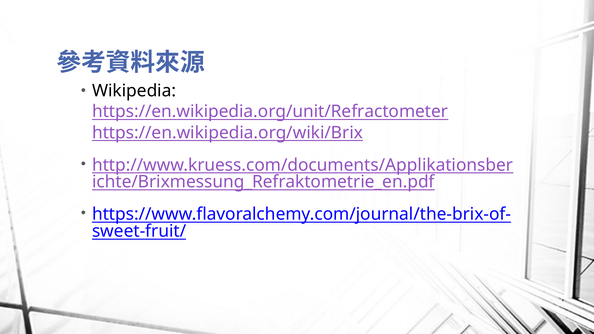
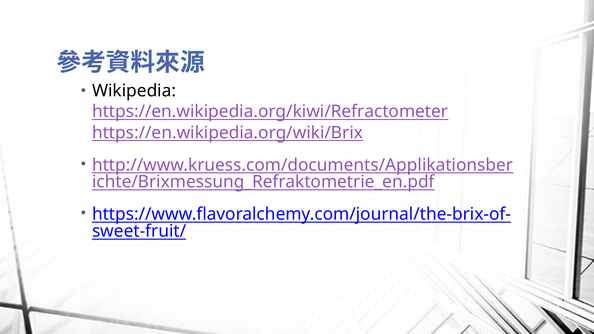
https://en.wikipedia.org/unit/Refractometer: https://en.wikipedia.org/unit/Refractometer -> https://en.wikipedia.org/kiwi/Refractometer (270, 112)
